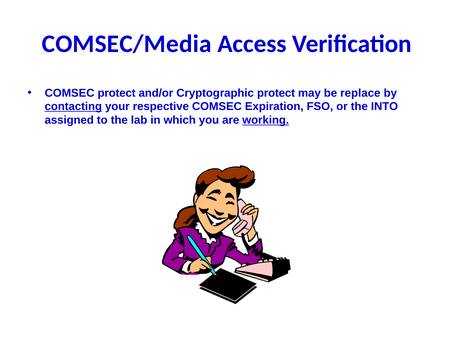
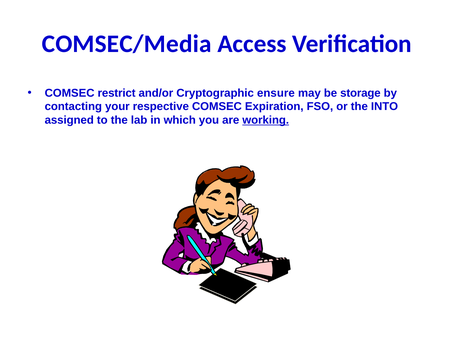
COMSEC protect: protect -> restrict (117, 93)
Cryptographic protect: protect -> ensure (276, 93)
replace: replace -> storage (360, 93)
contacting underline: present -> none (73, 107)
